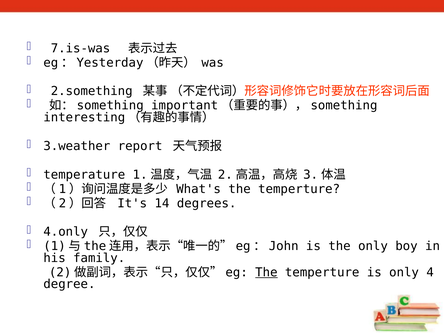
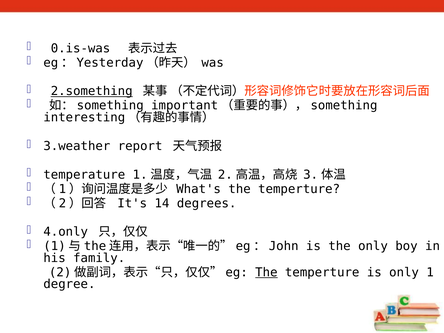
7.is-was: 7.is-was -> 0.is-was (81, 48)
2.something underline: none -> present (92, 91)
4: 4 -> 1 (430, 272)
